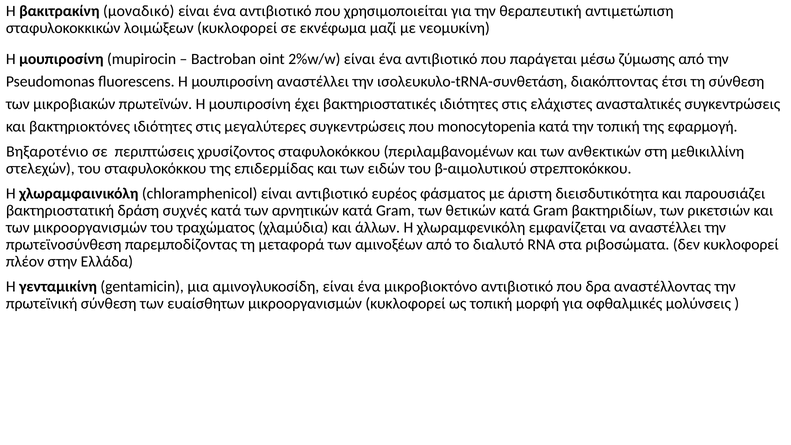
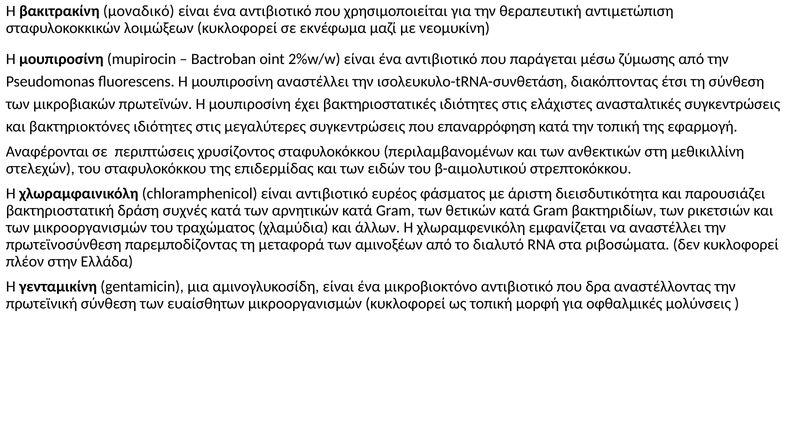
monocytopenia: monocytopenia -> επαναρρόφηση (487, 127)
Βηξαροτένιο: Βηξαροτένιο -> Αναφέρονται (47, 152)
